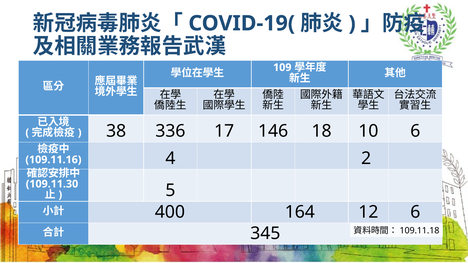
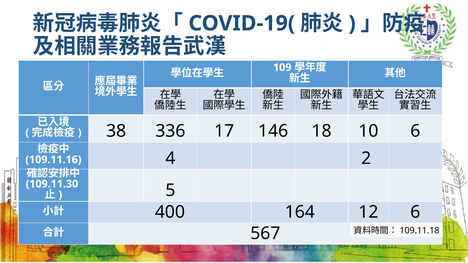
345: 345 -> 567 (265, 234)
